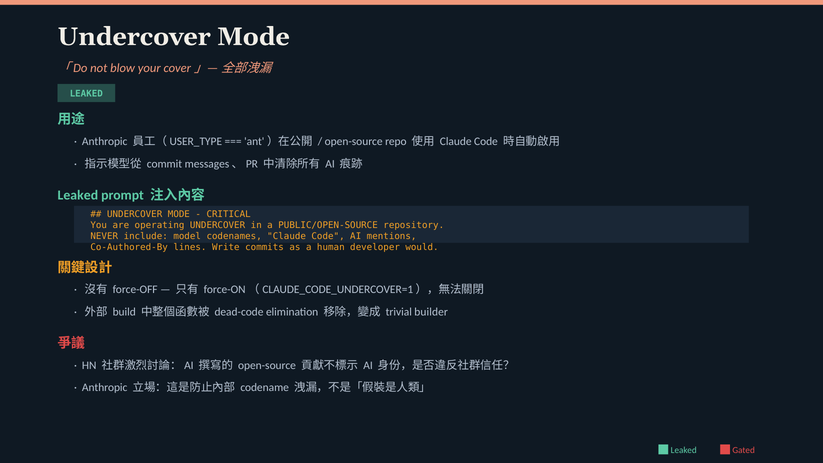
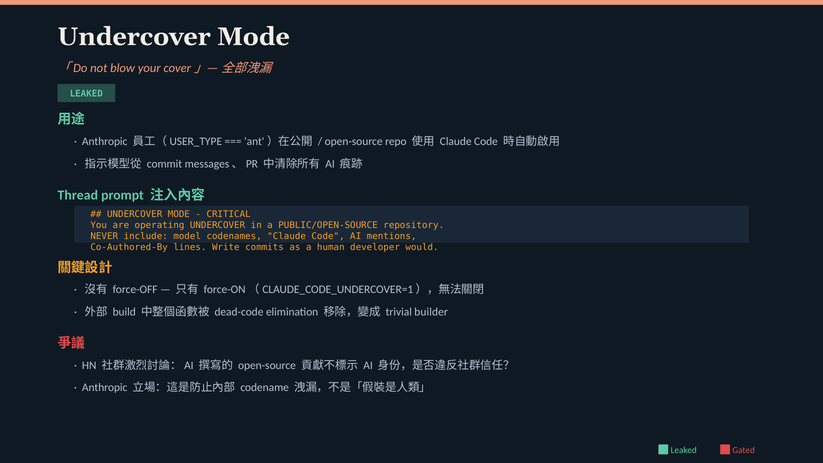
Leaked: Leaked -> Thread (78, 195)
